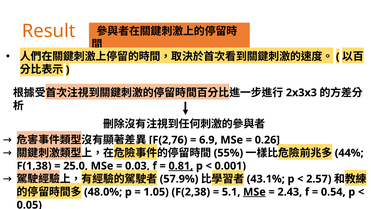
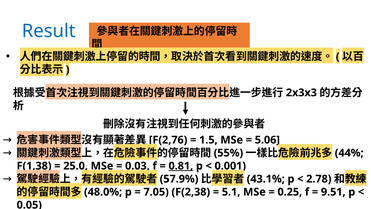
Result colour: orange -> blue (49, 31)
6.9: 6.9 -> 1.5 (208, 140)
0.26: 0.26 -> 5.06 (267, 140)
2.57: 2.57 -> 2.78 (319, 179)
1.05: 1.05 -> 7.05 (156, 192)
MSe underline: present -> none (254, 192)
2.43: 2.43 -> 0.25 (290, 192)
0.54: 0.54 -> 9.51 (333, 192)
